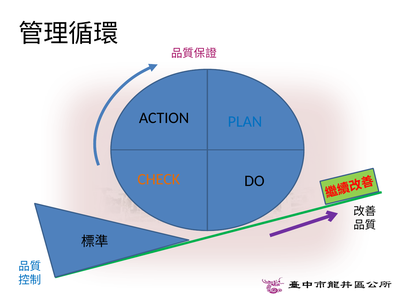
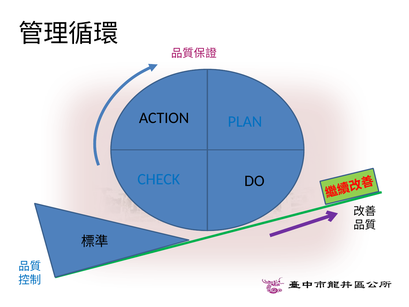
CHECK colour: orange -> blue (159, 179)
